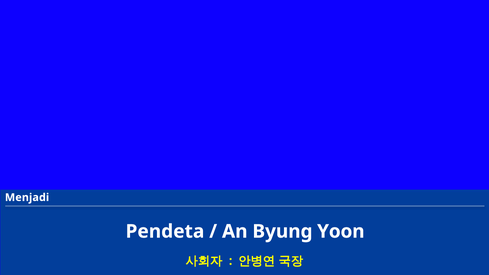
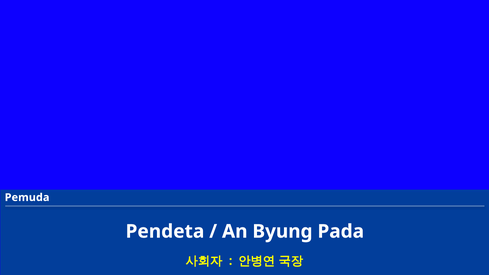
Menjadi: Menjadi -> Pemuda (27, 197)
Yoon: Yoon -> Pada (341, 231)
